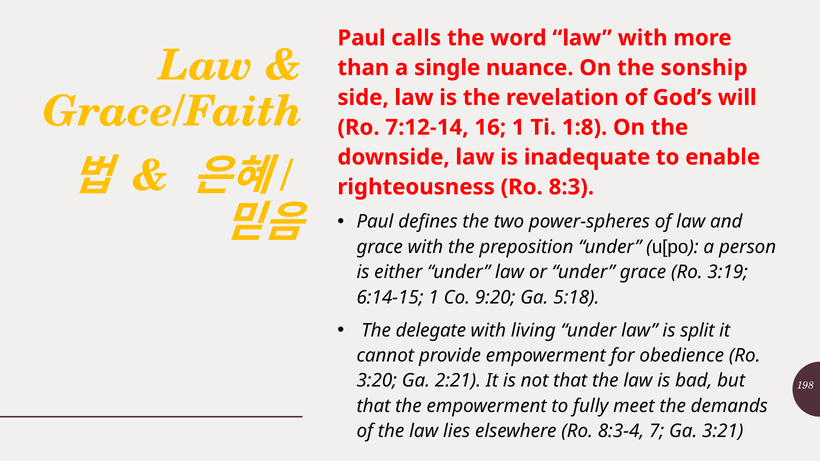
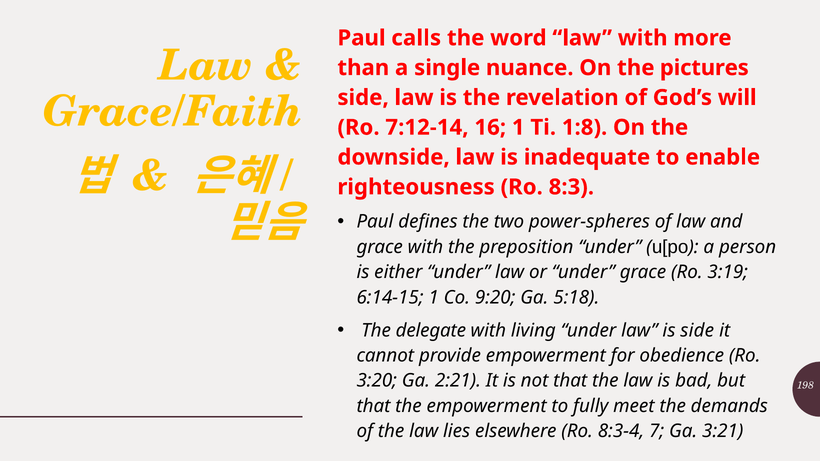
sonship: sonship -> pictures (704, 68)
is split: split -> side (697, 330)
